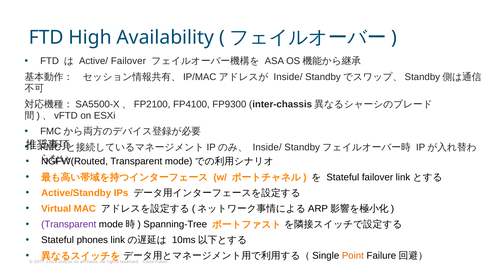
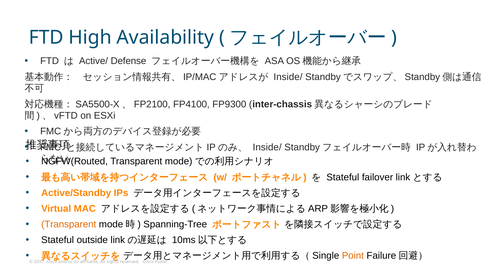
Active/ Failover: Failover -> Defense (128, 61)
Transparent colour: purple -> orange (69, 225)
phones: phones -> outside (92, 241)
